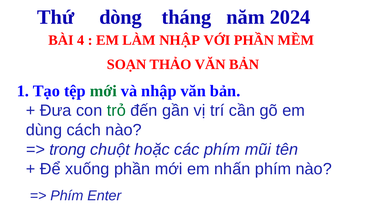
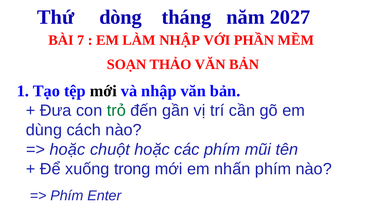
2024: 2024 -> 2027 (290, 17)
4: 4 -> 7 (81, 40)
mới colour: green -> black (103, 91)
trong: trong -> hoặc (67, 149)
xuống phần: phần -> trong (132, 169)
